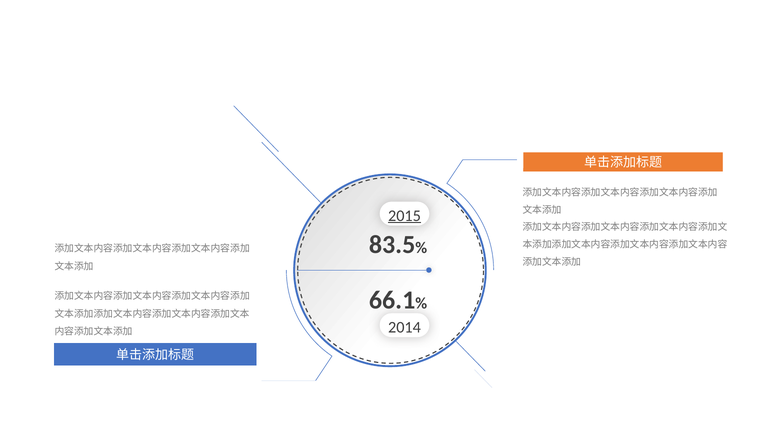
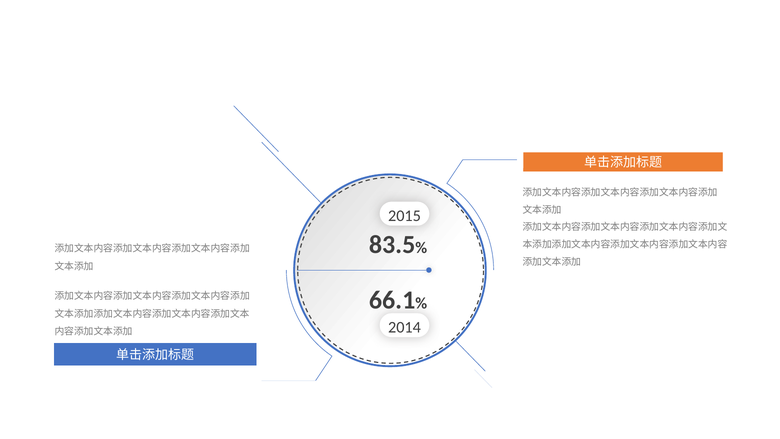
2015 underline: present -> none (404, 216)
